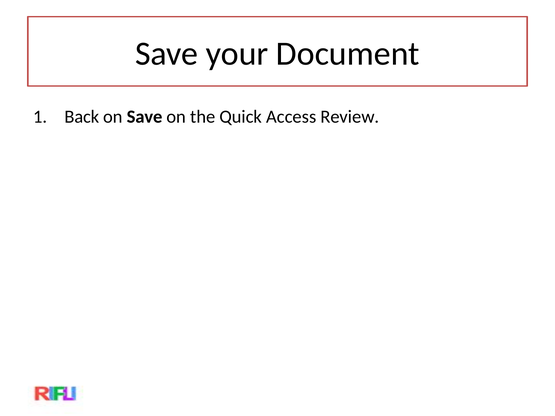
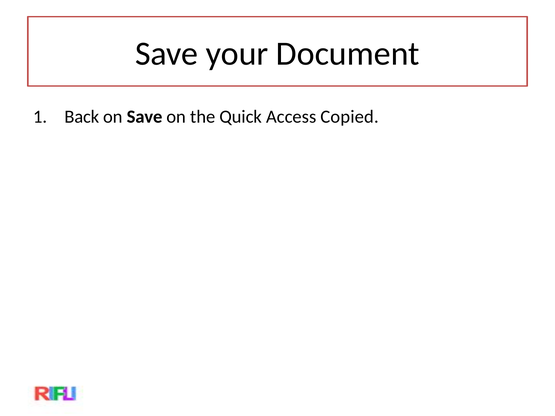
Review: Review -> Copied (350, 117)
